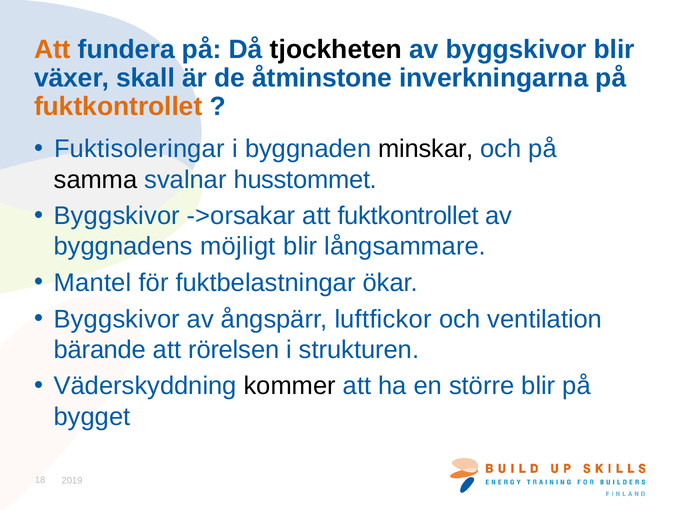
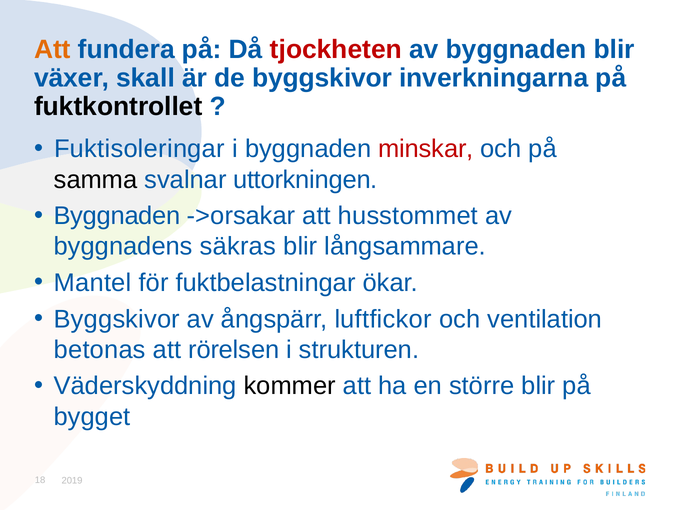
tjockheten colour: black -> red (336, 50)
av byggskivor: byggskivor -> byggnaden (516, 50)
de åtminstone: åtminstone -> byggskivor (322, 78)
fuktkontrollet colour: orange -> black (118, 107)
minskar colour: black -> red (426, 149)
husstommet: husstommet -> uttorkningen (305, 180)
Byggskivor: Byggskivor -> Byggnaden (117, 216)
att fuktkontrollet: fuktkontrollet -> husstommet (408, 216)
möjligt: möjligt -> säkras (238, 247)
bärande: bärande -> betonas (100, 350)
